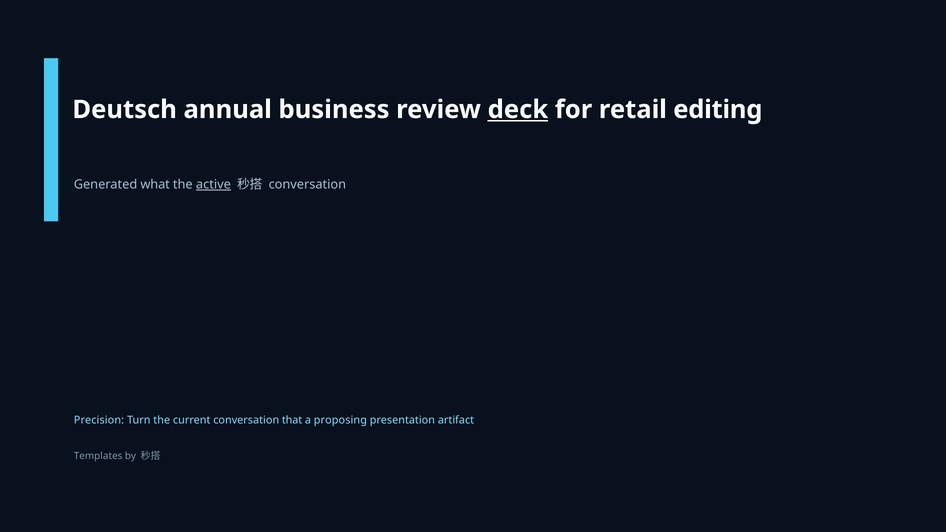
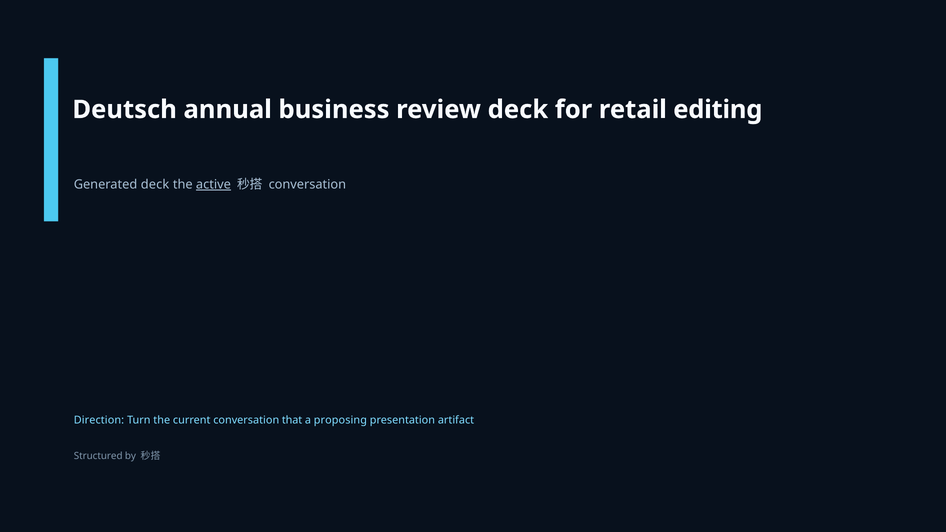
deck underline: present -> none (518, 110)
Generated what: what -> deck (155, 185)
Precision: Precision -> Direction (99, 420)
Templates: Templates -> Structured (98, 456)
